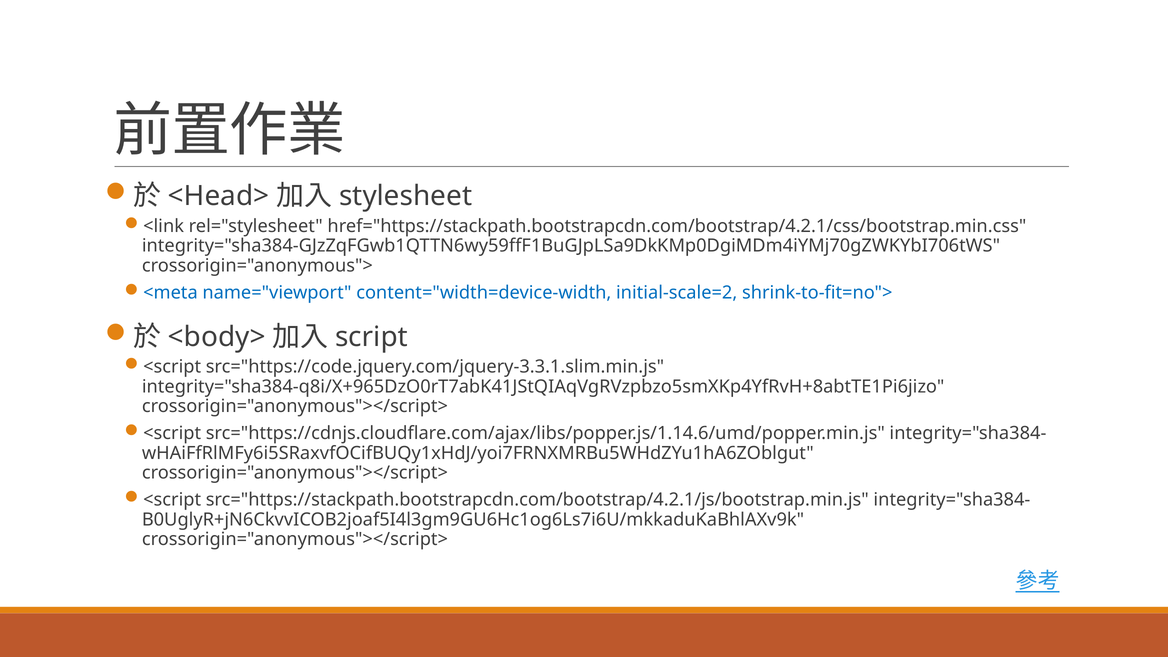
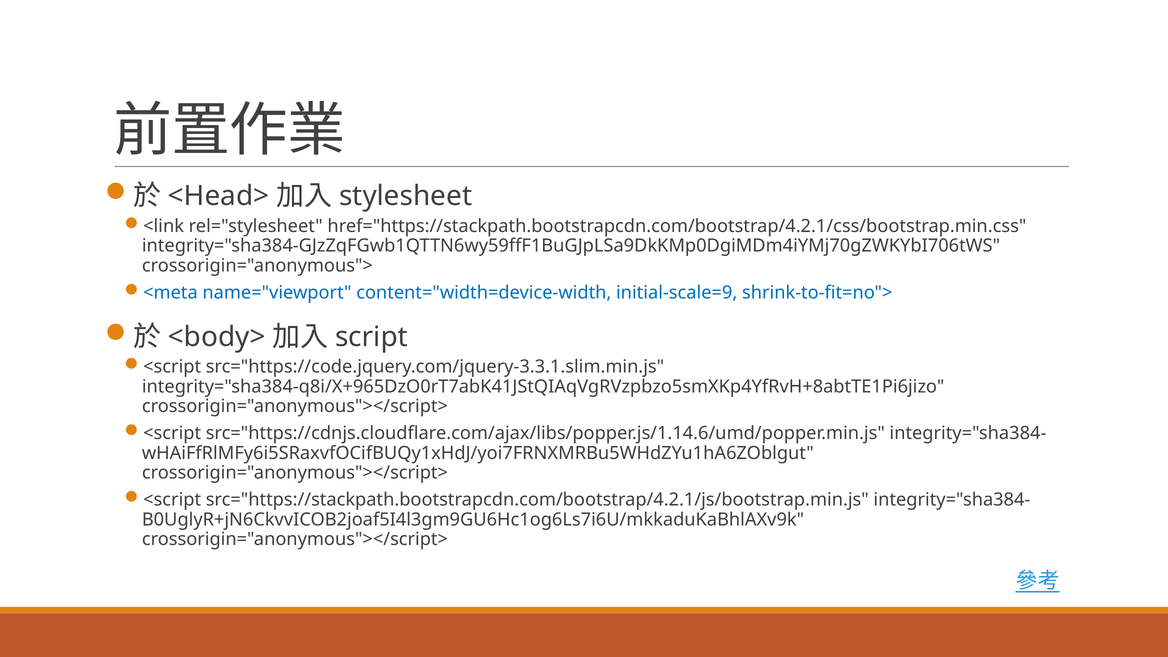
initial-scale=2: initial-scale=2 -> initial-scale=9 (677, 293)
